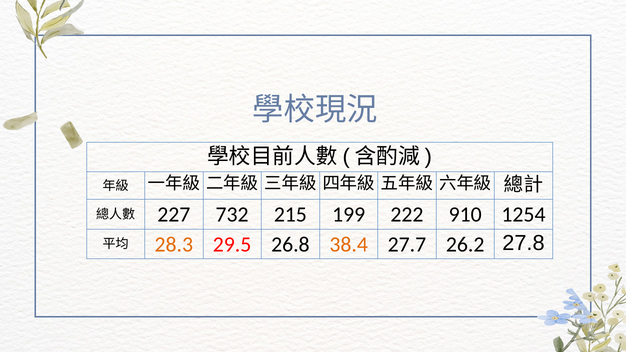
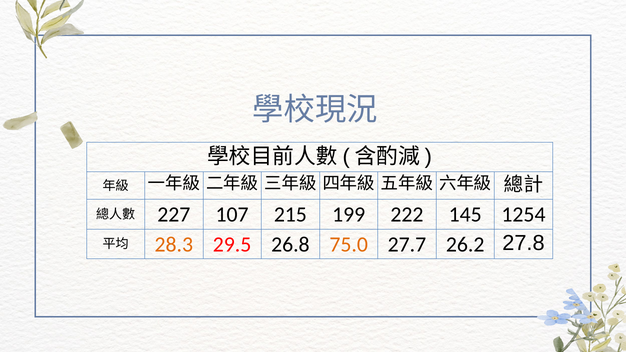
732: 732 -> 107 (232, 215)
910: 910 -> 145 (465, 215)
38.4: 38.4 -> 75.0 (349, 244)
